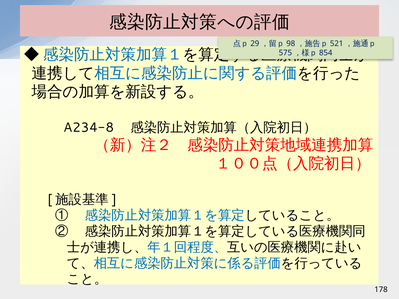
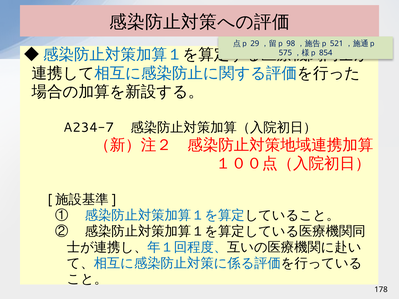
A234-8: A234-8 -> A234-7 (89, 128)
